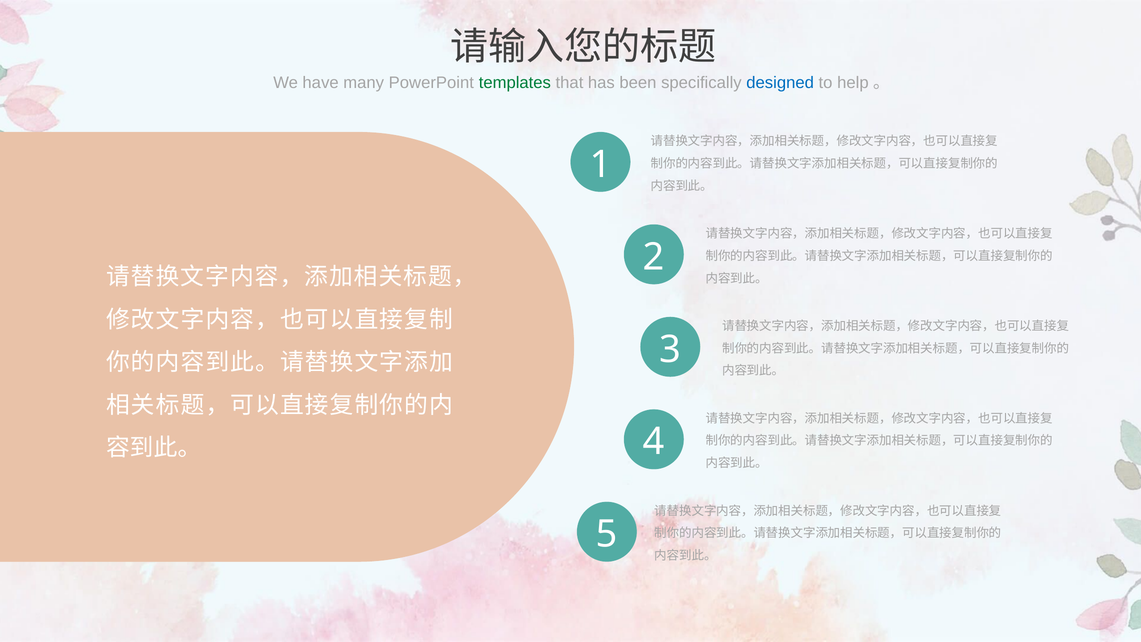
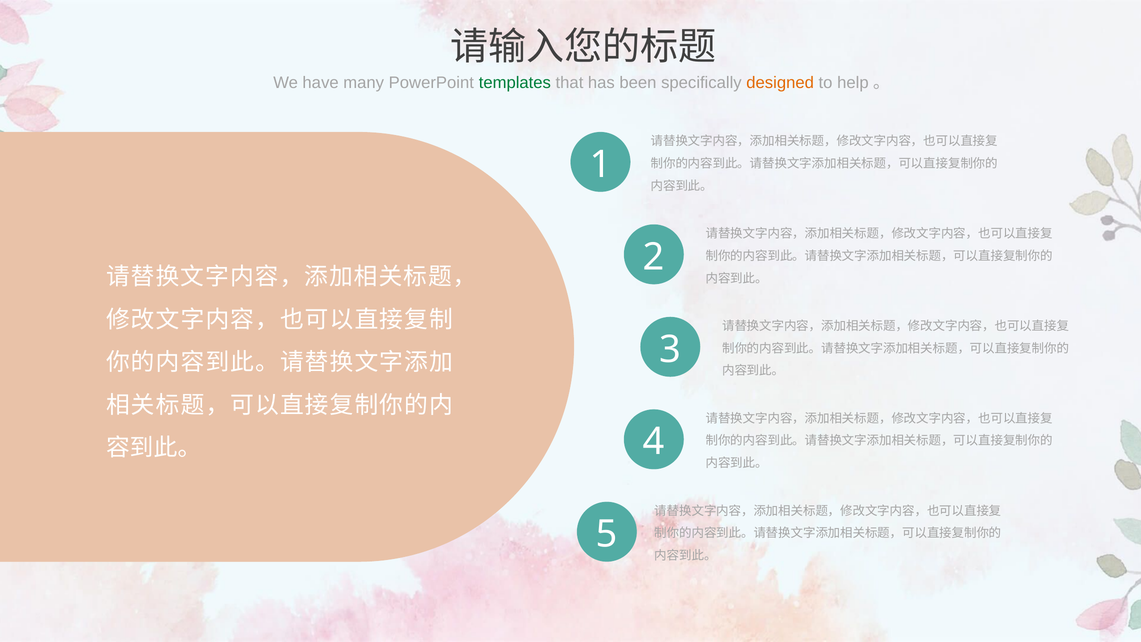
designed colour: blue -> orange (780, 83)
